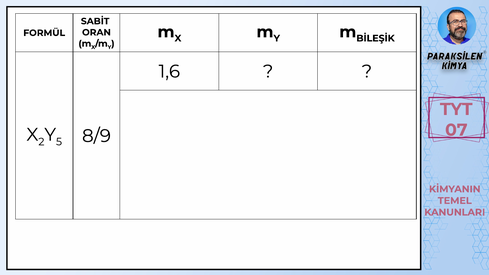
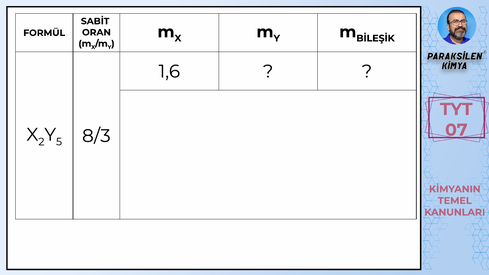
8/9: 8/9 -> 8/3 (96, 136)
